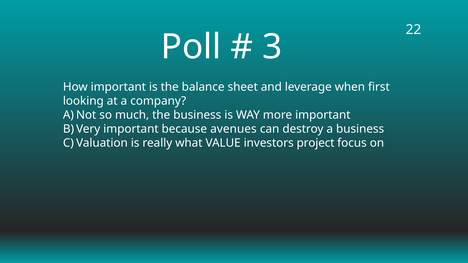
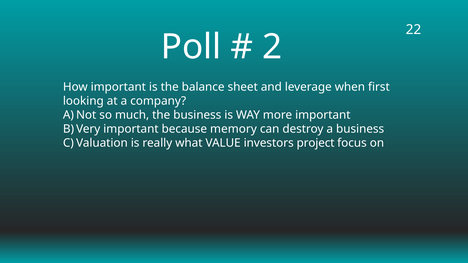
3: 3 -> 2 (272, 47)
avenues: avenues -> memory (233, 129)
